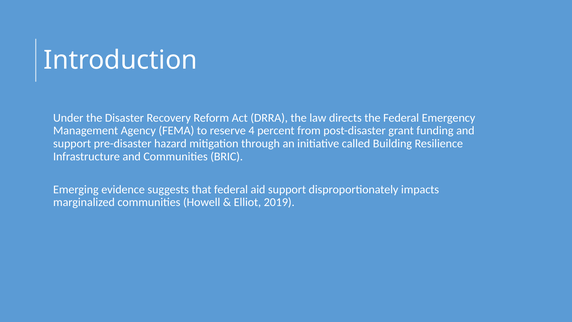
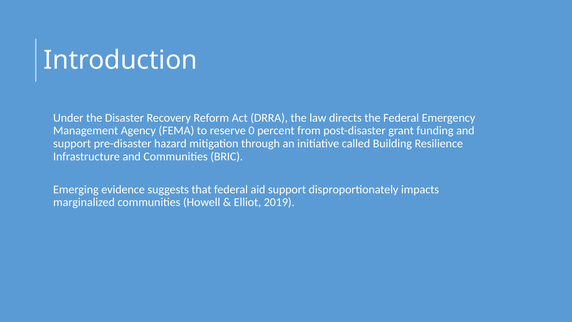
4: 4 -> 0 (252, 131)
